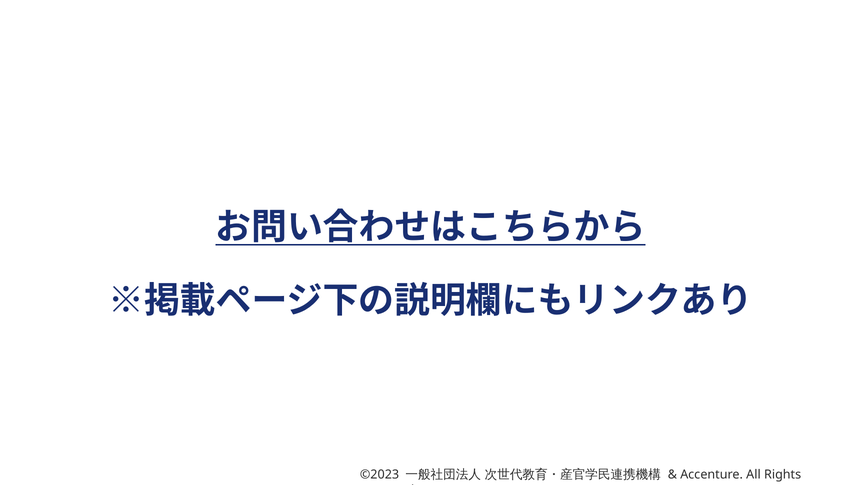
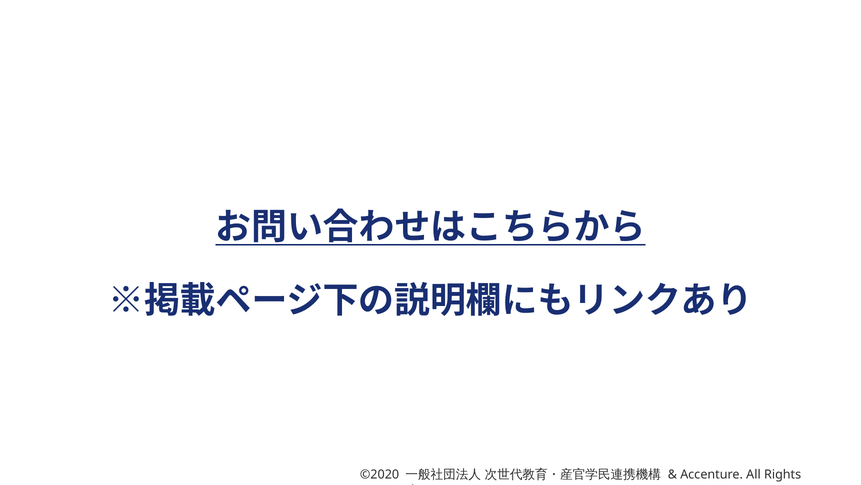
©2023: ©2023 -> ©2020 (380, 474)
